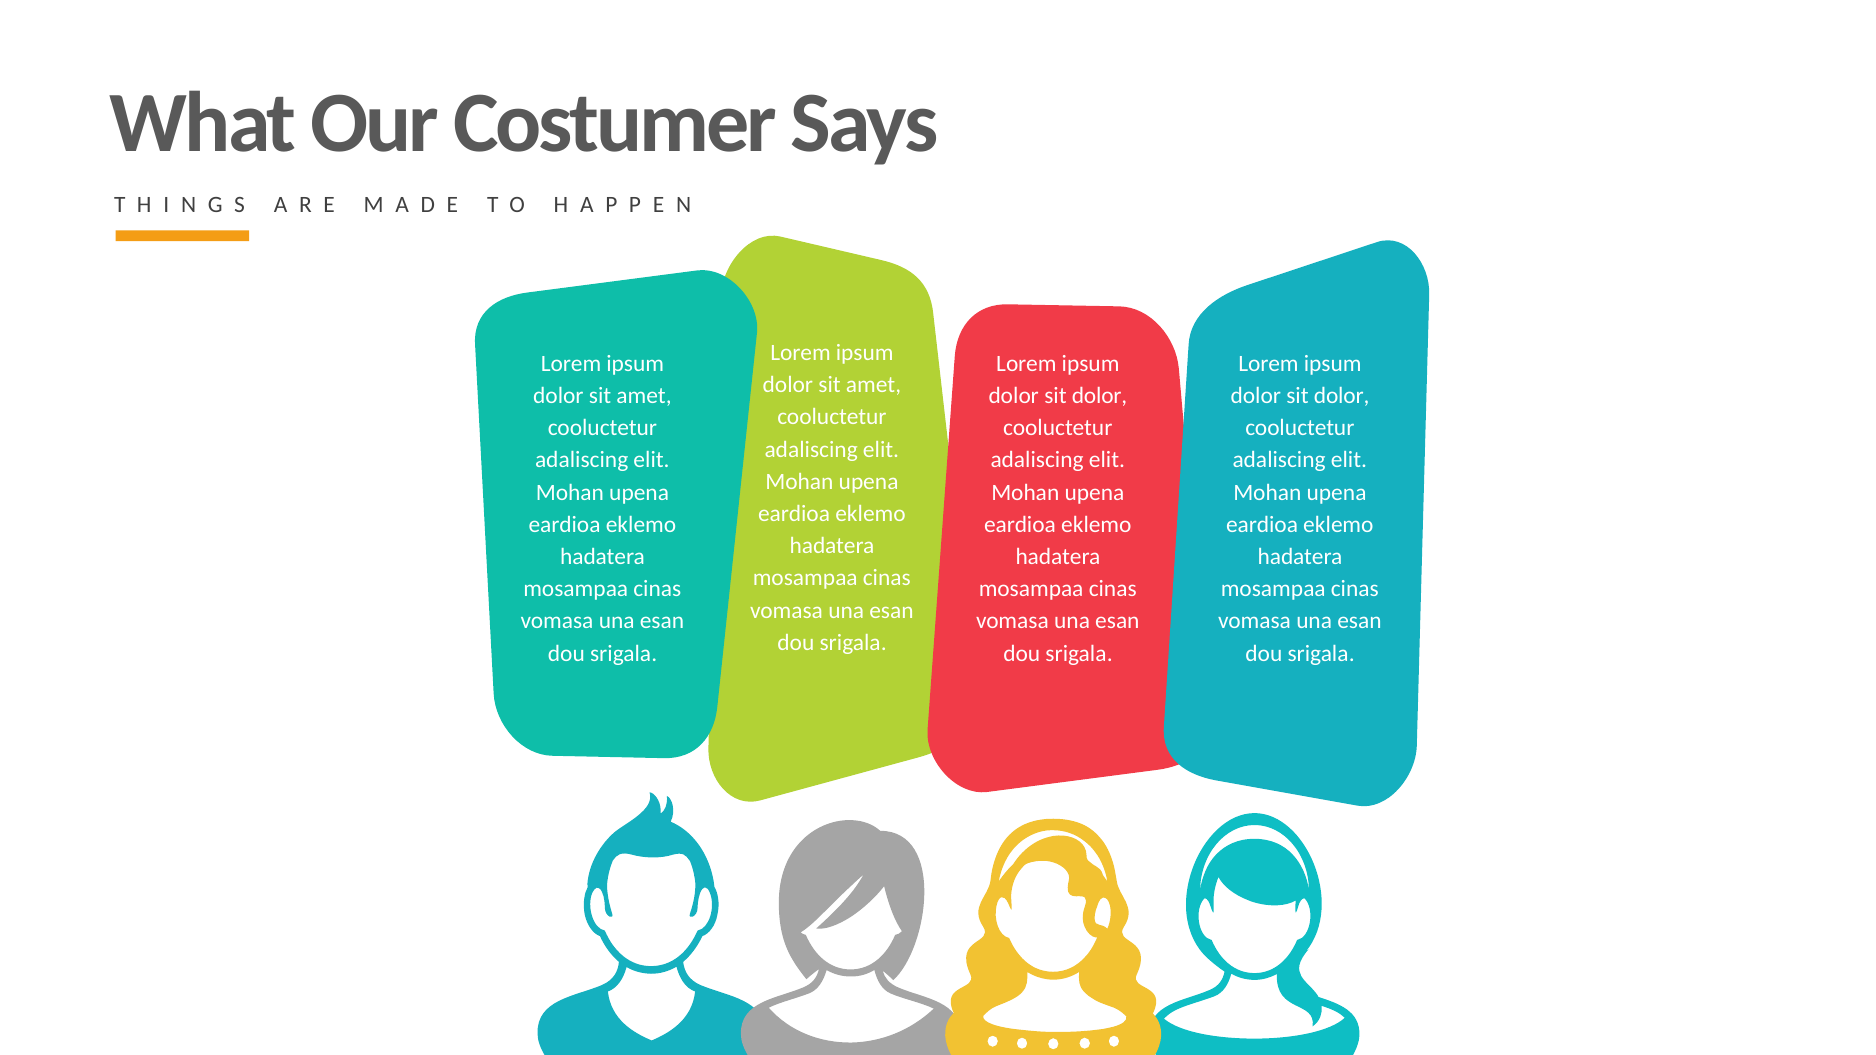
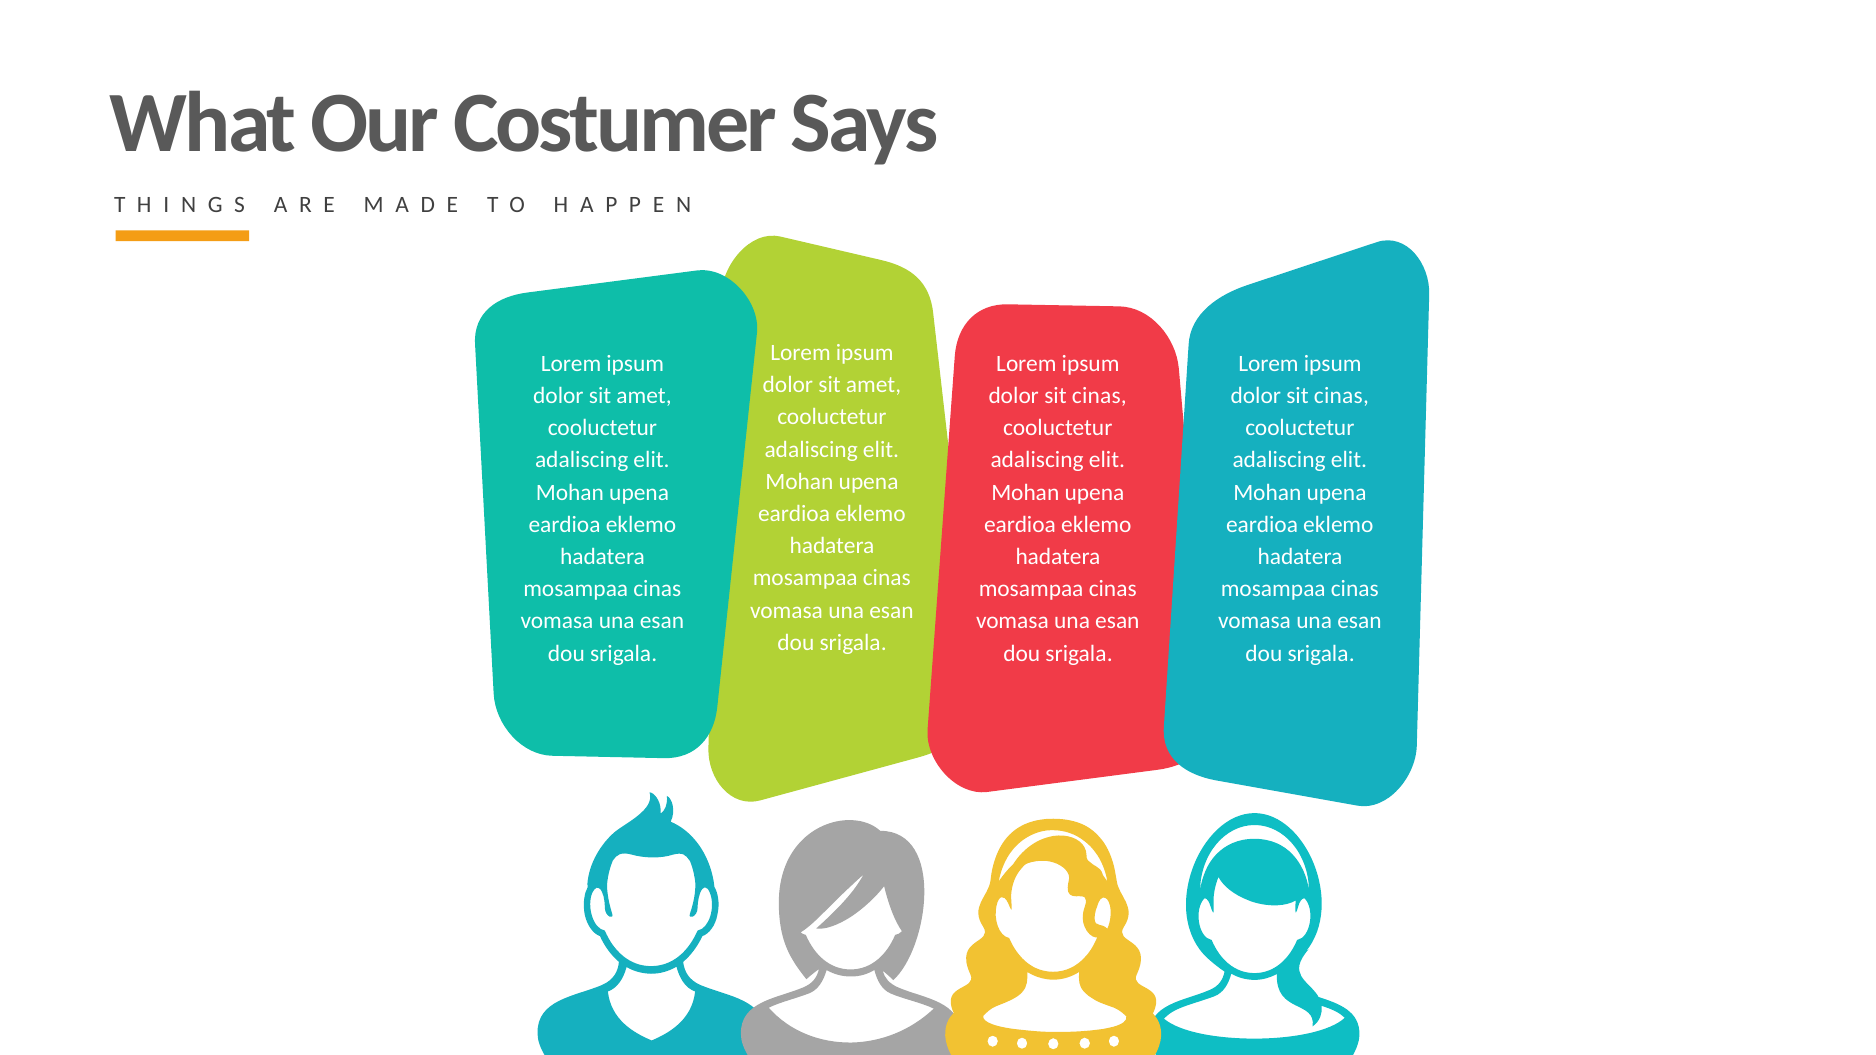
dolor: dolor -> cinas (1099, 396)
dolor: dolor -> cinas (1341, 396)
